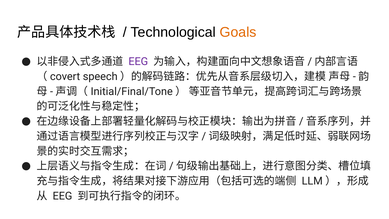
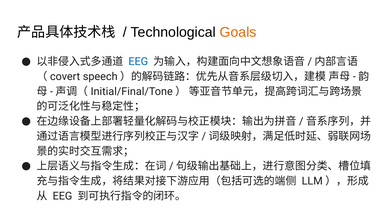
EEG colour: purple -> blue (138, 62)
